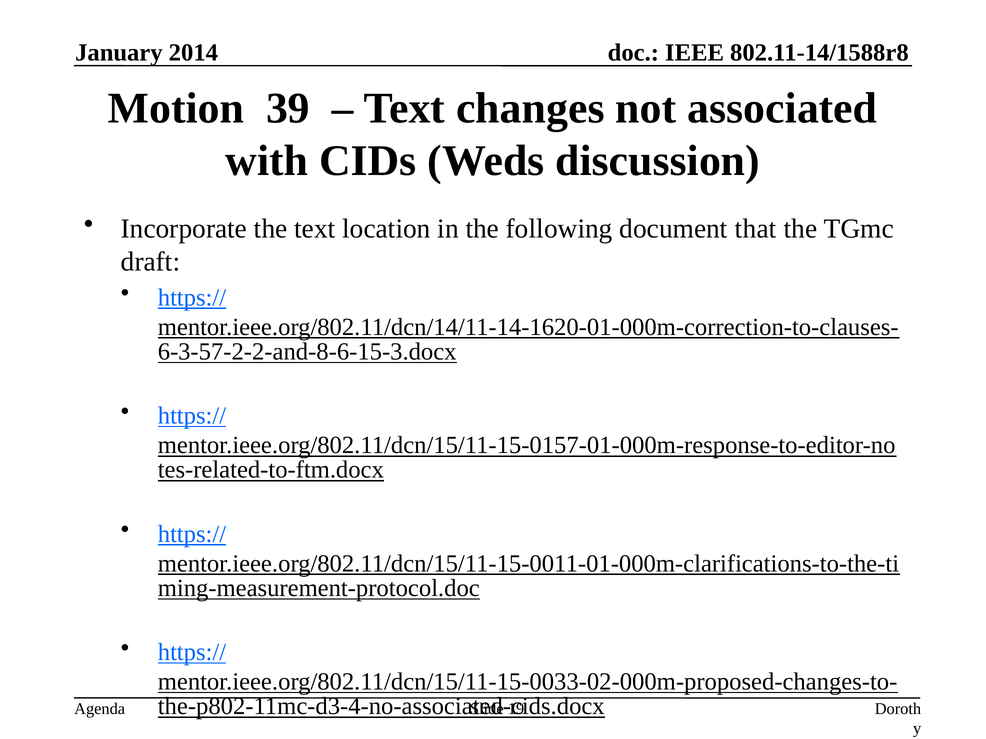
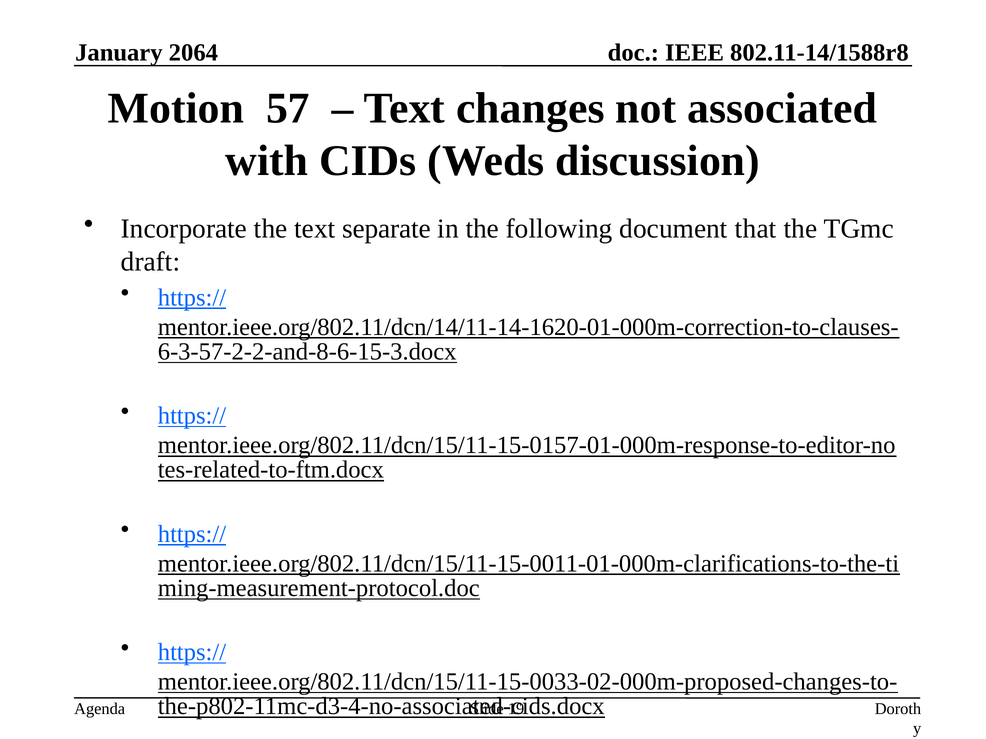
2014: 2014 -> 2064 (193, 53)
39: 39 -> 57 (288, 108)
location: location -> separate (387, 229)
